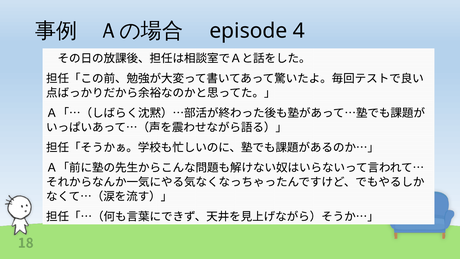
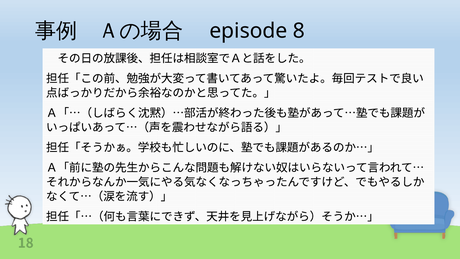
4: 4 -> 8 (299, 31)
